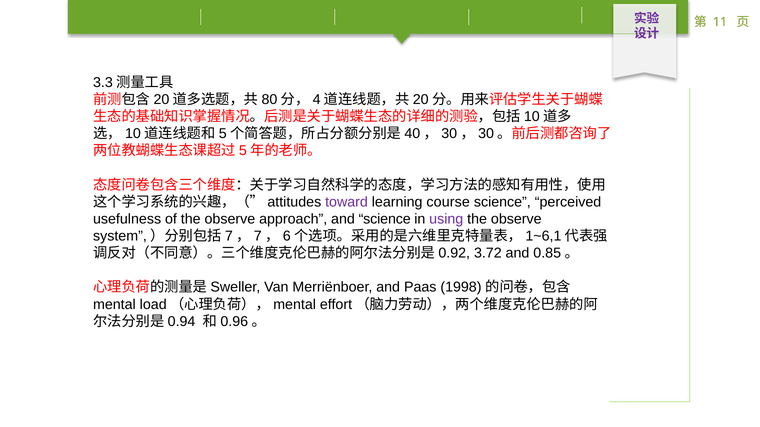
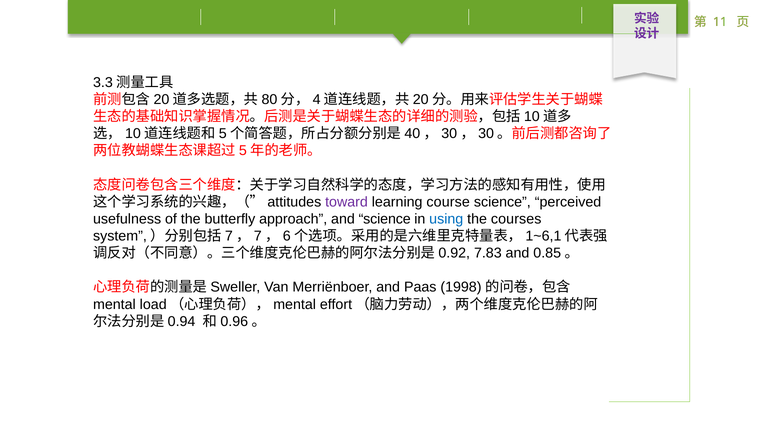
of the observe: observe -> butterfly (230, 219)
using colour: purple -> blue (446, 219)
observe: observe -> courses (516, 219)
3.72: 3.72 -> 7.83 (488, 253)
